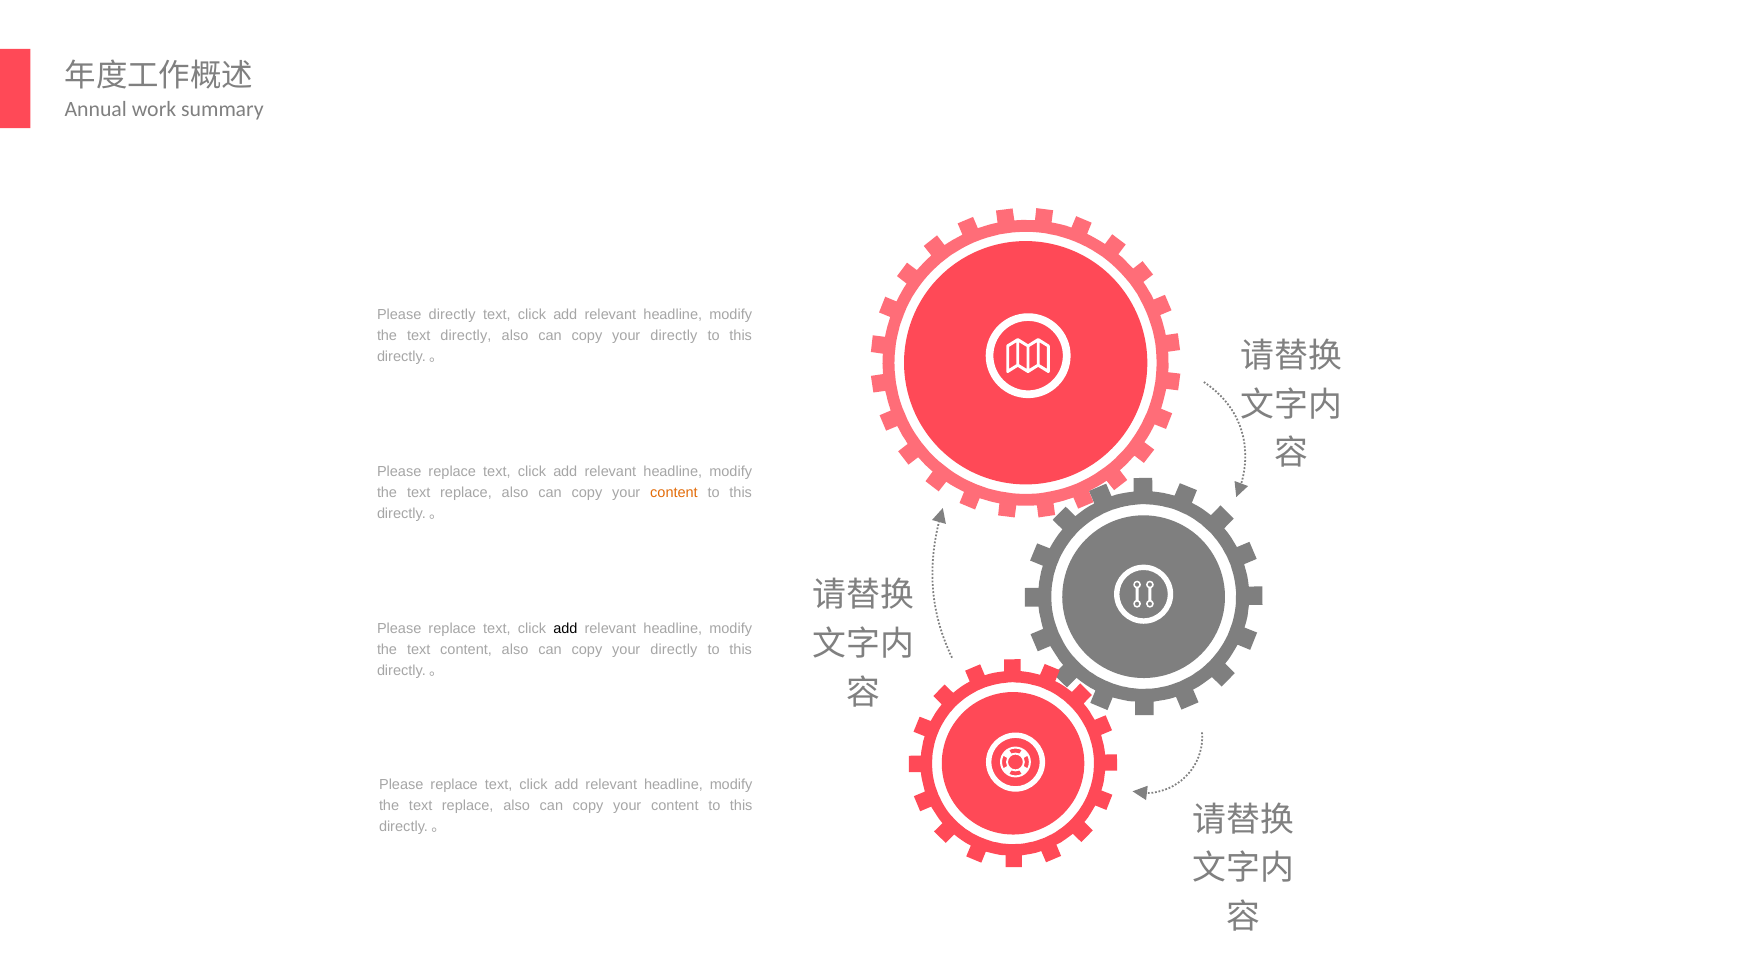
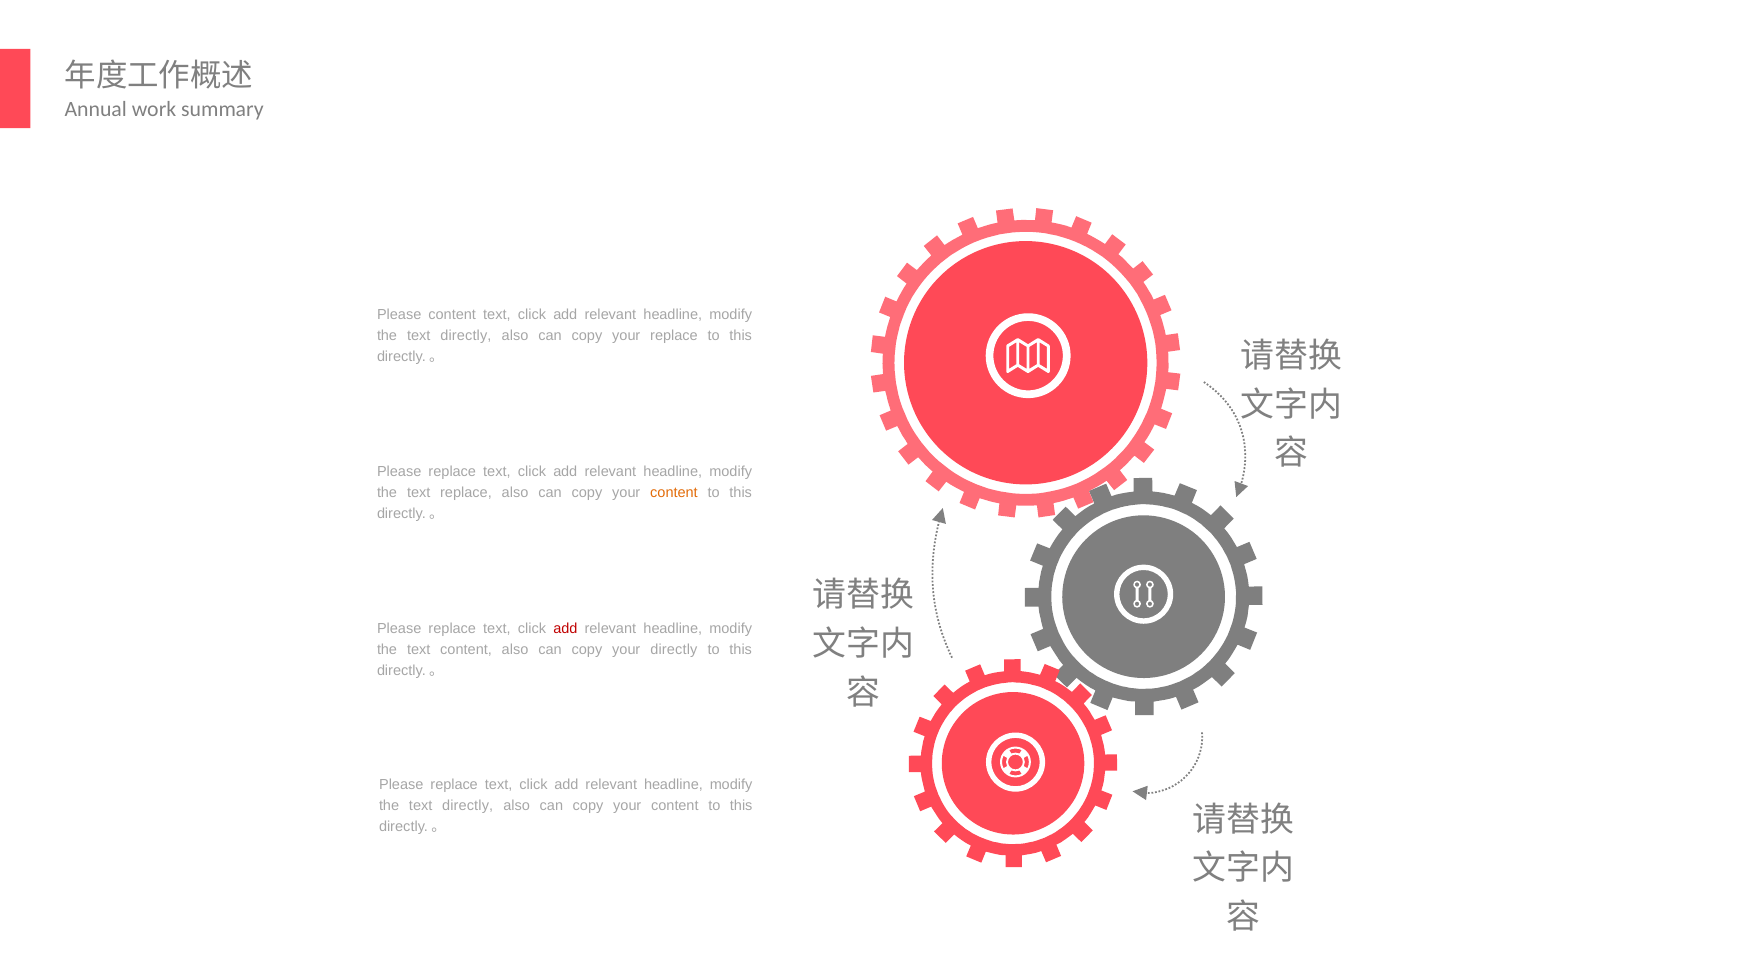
Please directly: directly -> content (452, 315)
directly: directly -> replace (674, 336)
add colour: black -> red (565, 629)
replace: replace -> directly (468, 806)
